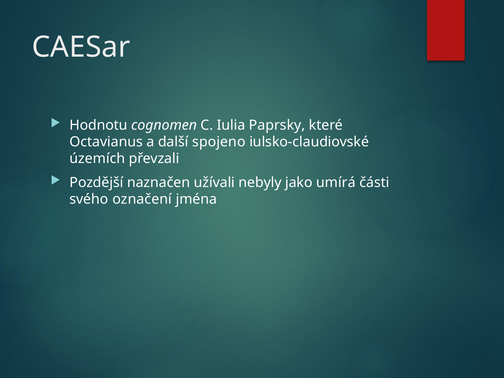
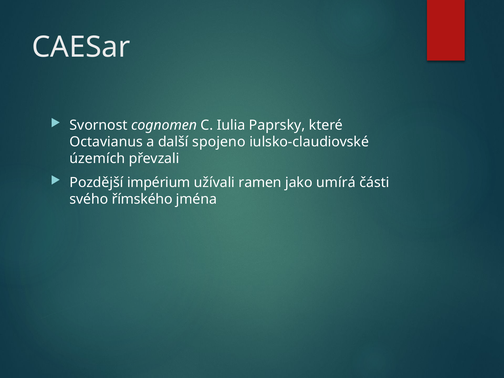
Hodnotu: Hodnotu -> Svornost (99, 125)
naznačen: naznačen -> impérium (159, 182)
nebyly: nebyly -> ramen (260, 182)
označení: označení -> římského (142, 199)
